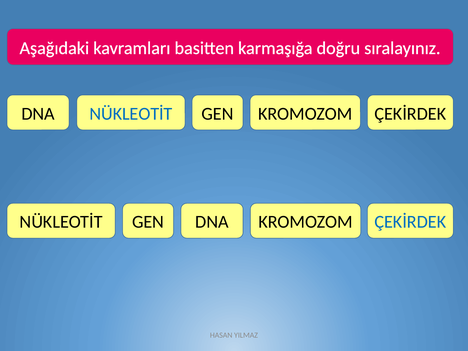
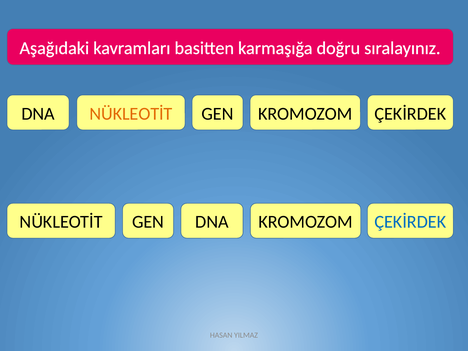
NÜKLEOTİT colour: blue -> orange (131, 114)
